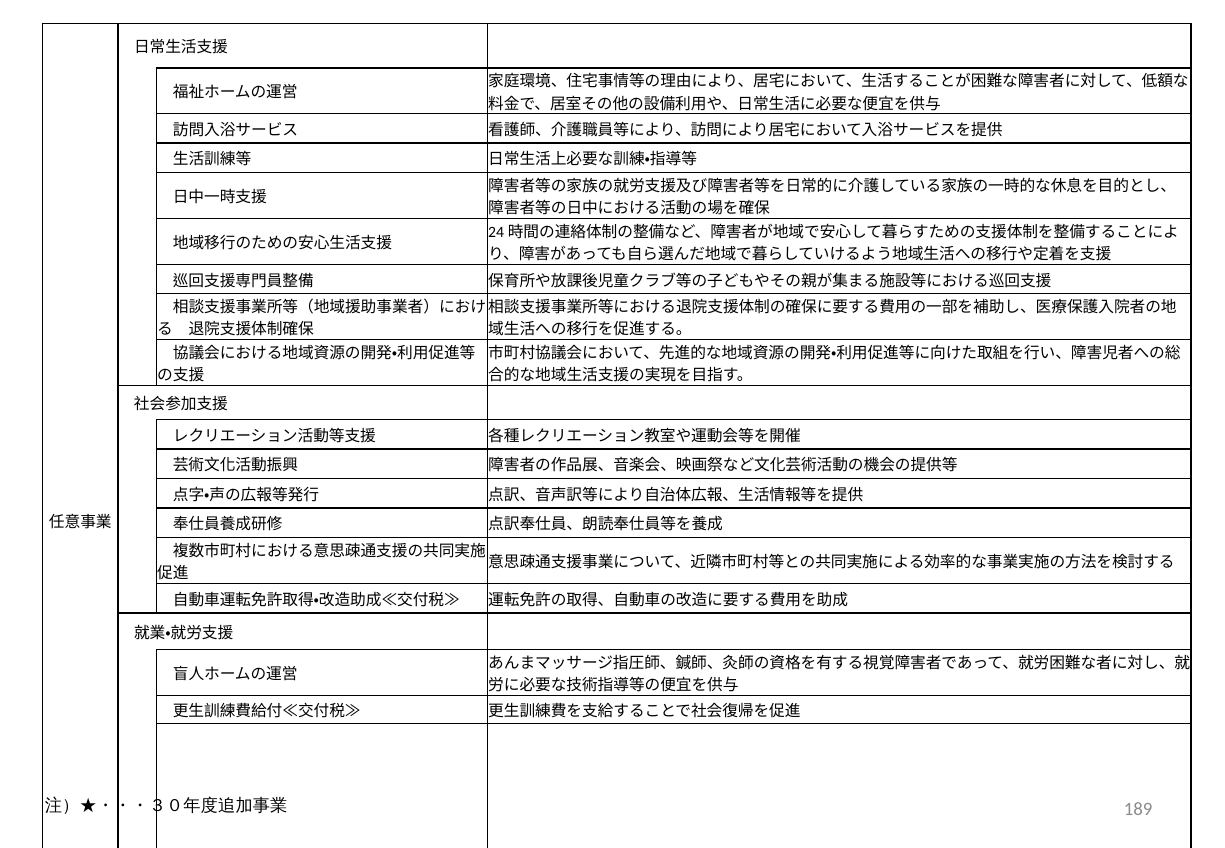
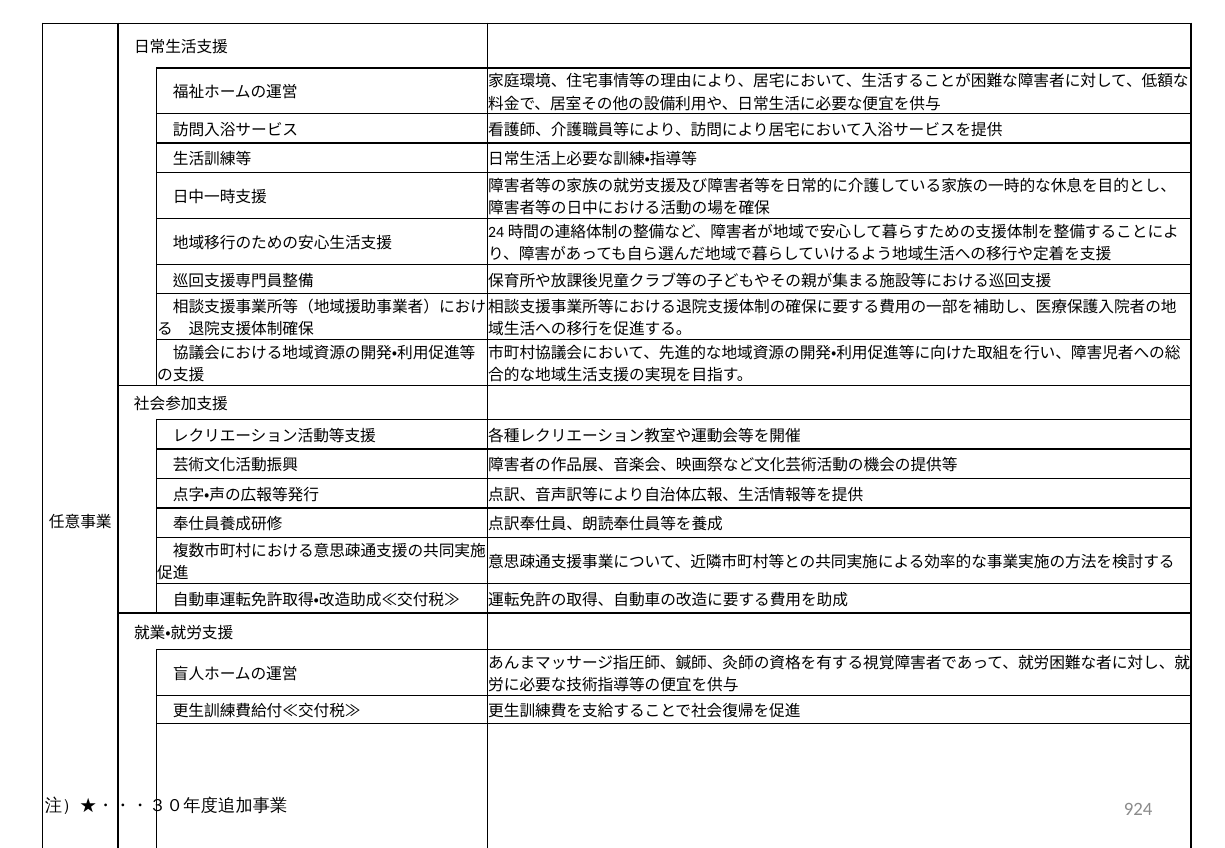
189: 189 -> 924 (1138, 810)
